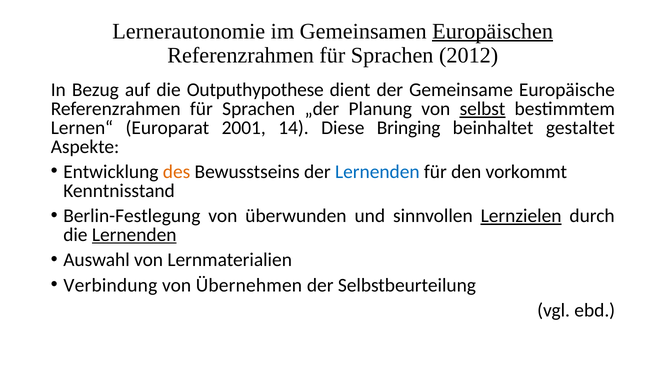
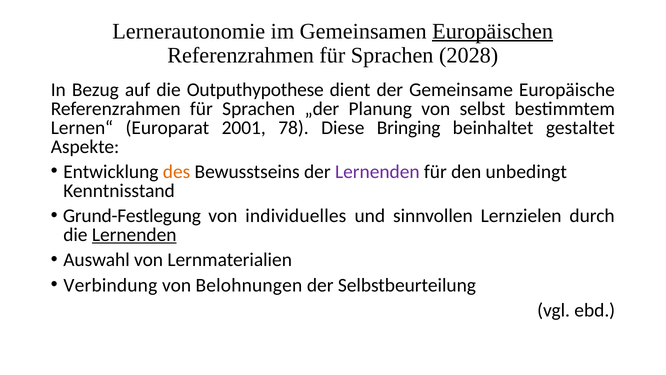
2012: 2012 -> 2028 (469, 55)
selbst underline: present -> none (482, 109)
14: 14 -> 78 (293, 128)
Lernenden colour: blue -> purple (377, 172)
vorkommt: vorkommt -> unbedingt (526, 172)
Berlin-Festlegung: Berlin-Festlegung -> Grund-Festlegung (132, 216)
überwunden: überwunden -> individuelles (296, 216)
Lernzielen underline: present -> none (521, 216)
Übernehmen: Übernehmen -> Belohnungen (249, 285)
